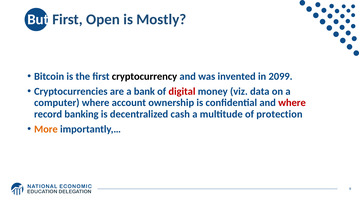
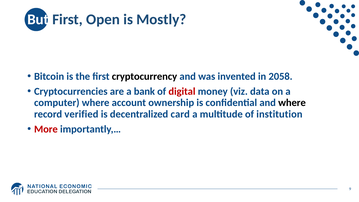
2099: 2099 -> 2058 (281, 76)
where colour: red -> black (292, 103)
banking: banking -> verified (81, 114)
cash: cash -> card (180, 114)
protection: protection -> institution (279, 114)
More colour: orange -> red (46, 129)
